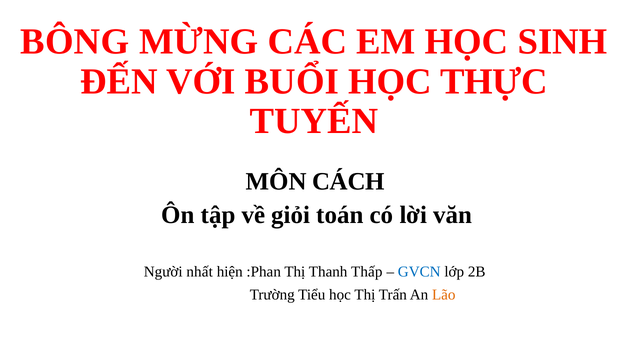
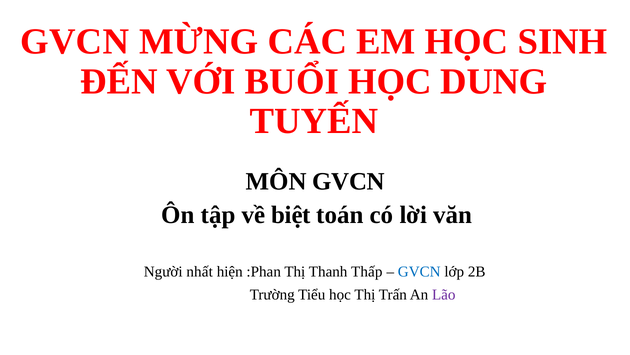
BÔNG: BÔNG -> GVCN (75, 42)
THỰC: THỰC -> DUNG (494, 81)
MÔN CÁCH: CÁCH -> GVCN (348, 181)
giỏi: giỏi -> biệt (291, 215)
Lão colour: orange -> purple (444, 294)
